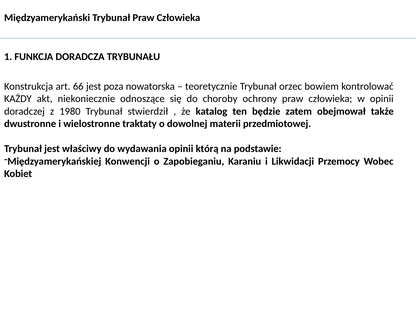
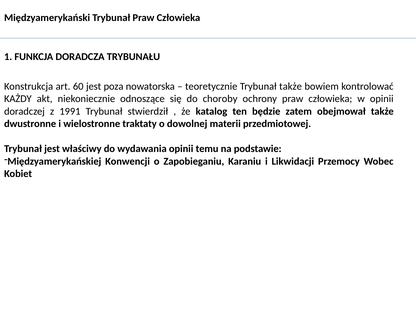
66: 66 -> 60 (78, 86)
Trybunał orzec: orzec -> także (291, 86)
1980: 1980 -> 1991 (70, 111)
którą: którą -> temu (207, 149)
